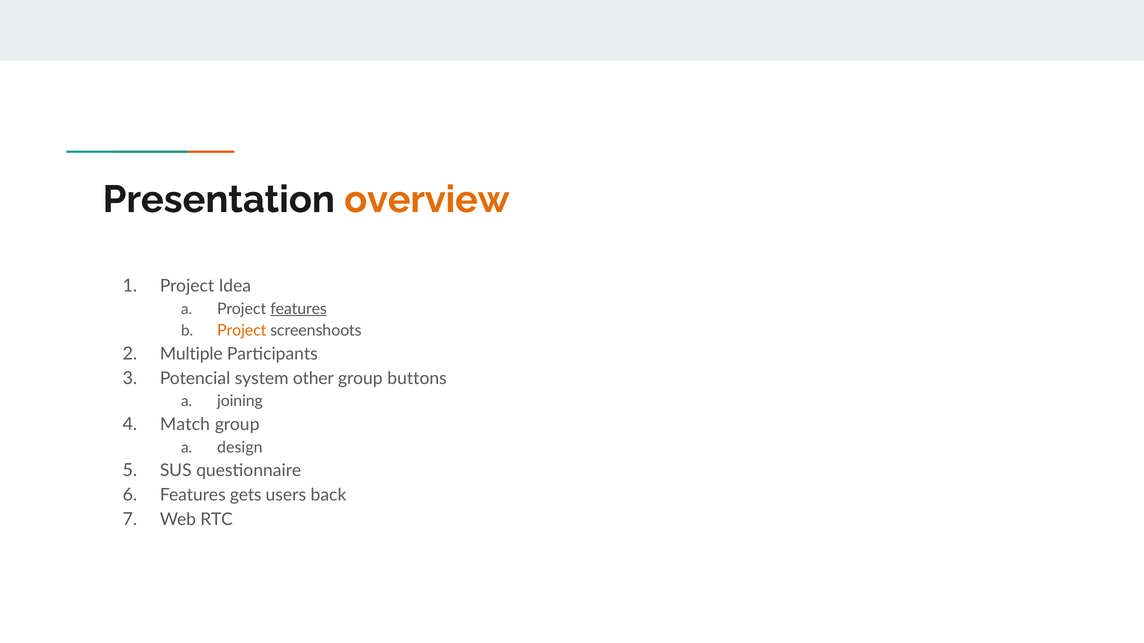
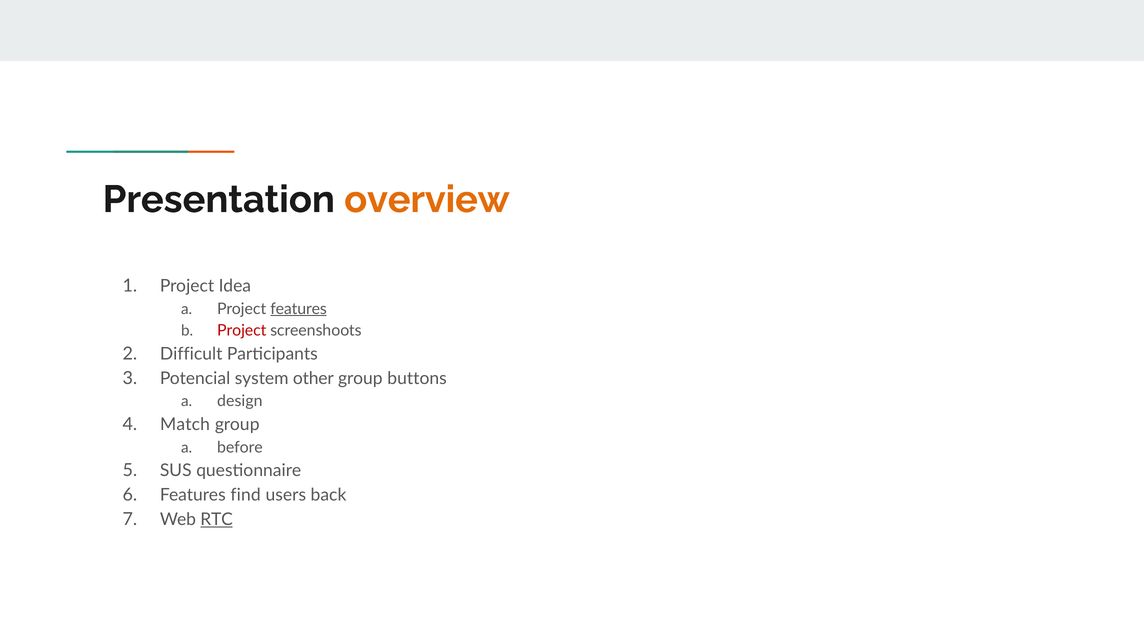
Project colour: orange -> red (242, 331)
Multiple: Multiple -> Difficult (191, 354)
joining: joining -> design (240, 402)
design: design -> before (240, 448)
gets: gets -> find (246, 495)
RTC underline: none -> present (217, 520)
